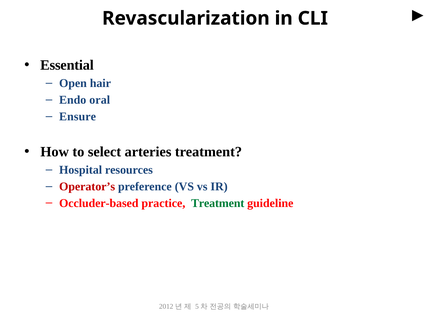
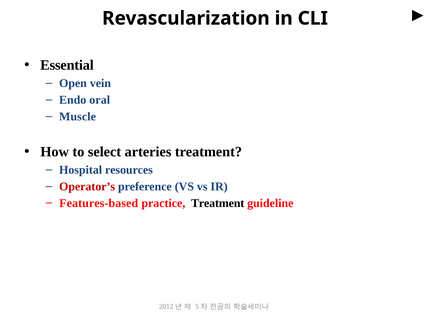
hair: hair -> vein (100, 83)
Ensure: Ensure -> Muscle (78, 116)
Occluder-based: Occluder-based -> Features-based (99, 203)
Treatment colour: green -> black (218, 203)
